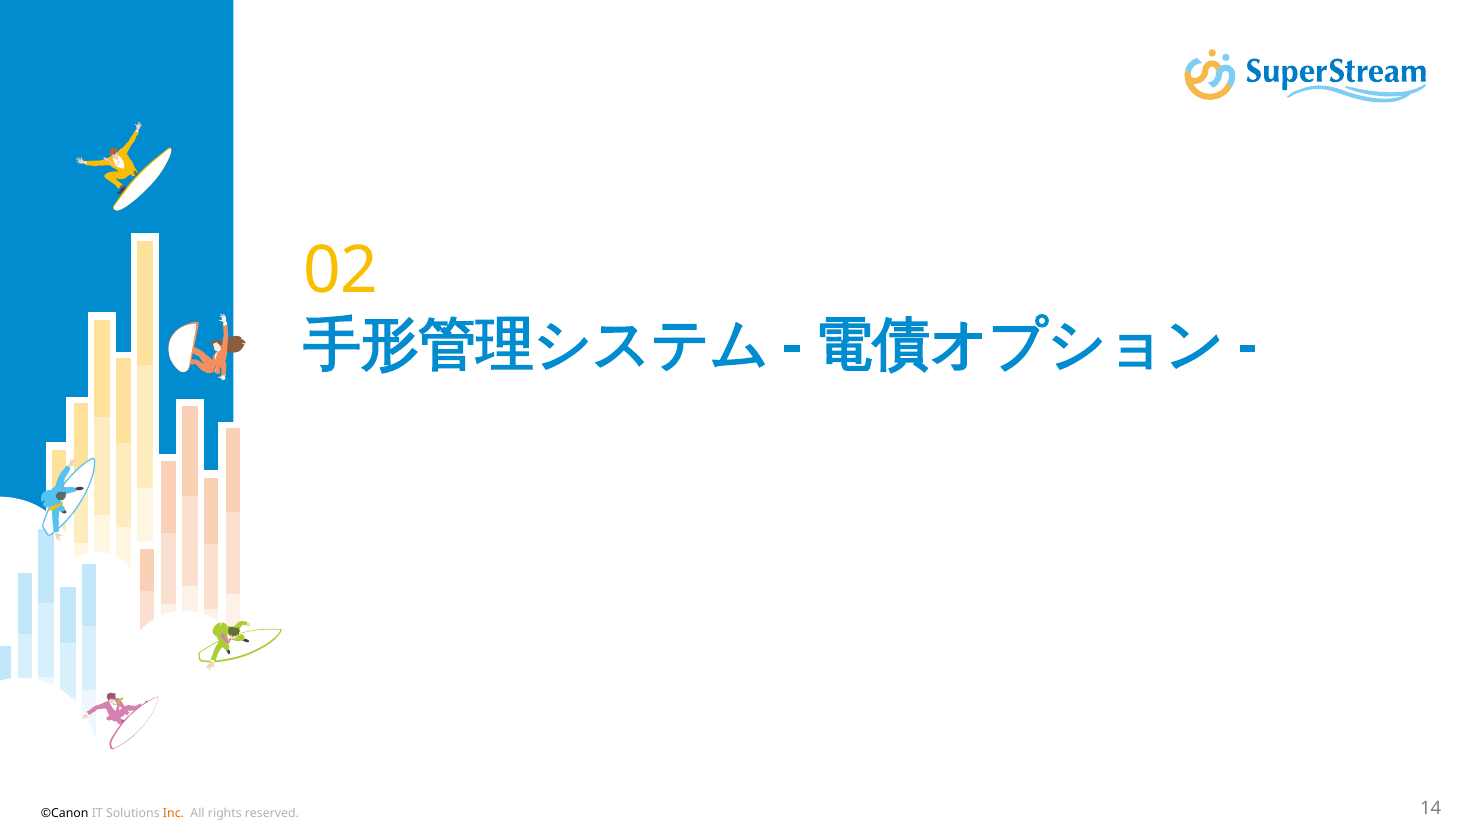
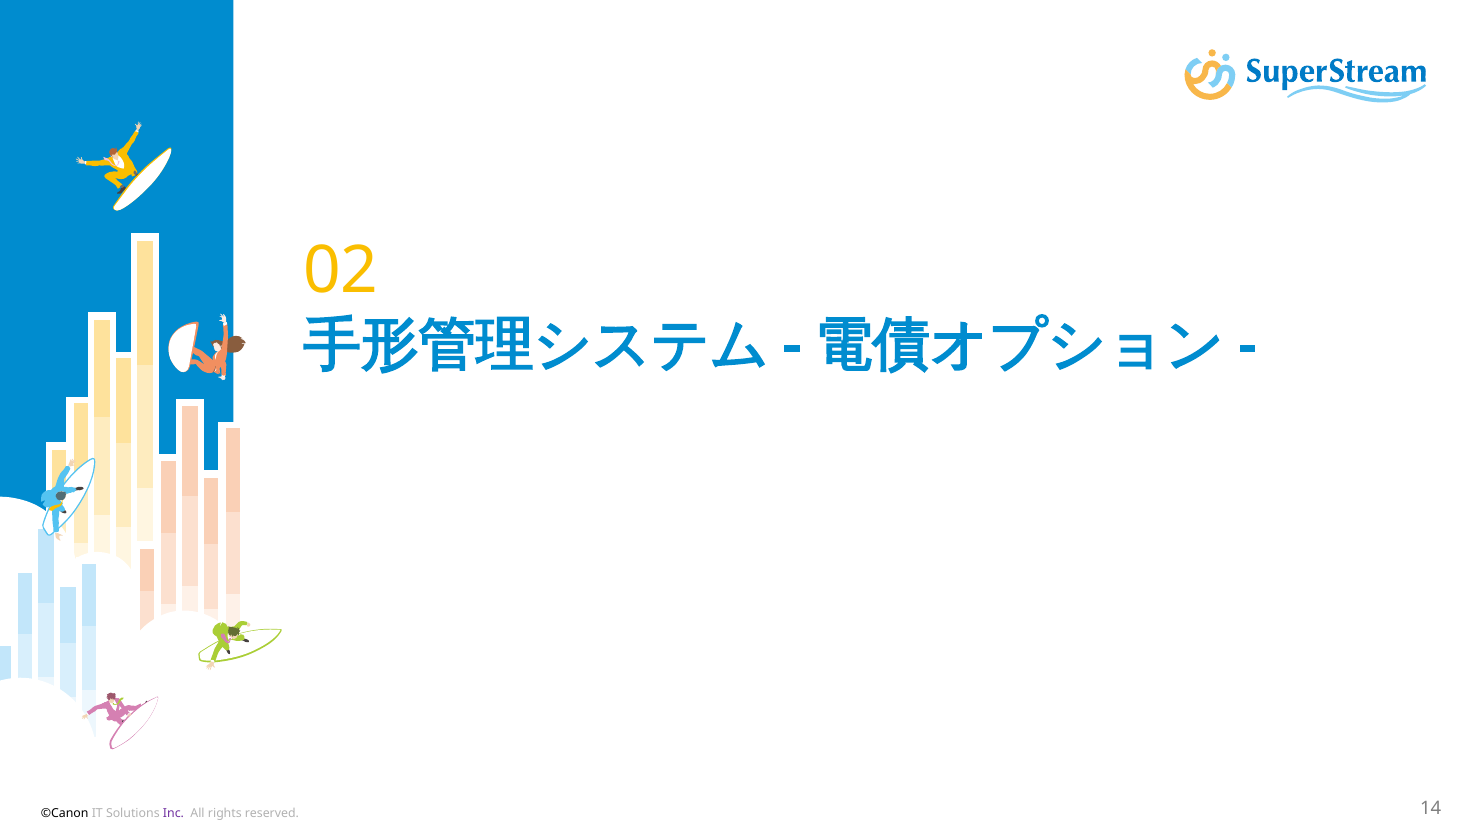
Inc colour: orange -> purple (173, 813)
